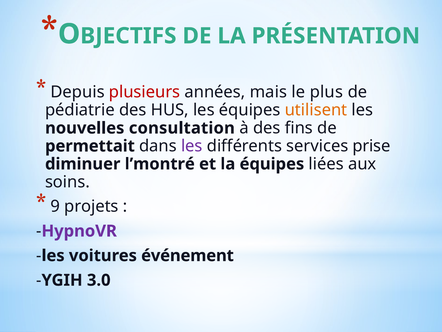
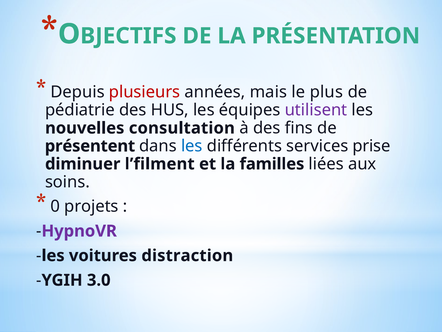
utilisent colour: orange -> purple (316, 110)
permettait: permettait -> présentent (90, 146)
les colour: purple -> blue (192, 146)
l’montré: l’montré -> l’filment (160, 164)
la équipes: équipes -> familles (272, 164)
9: 9 -> 0 (55, 206)
événement: événement -> distraction (187, 255)
